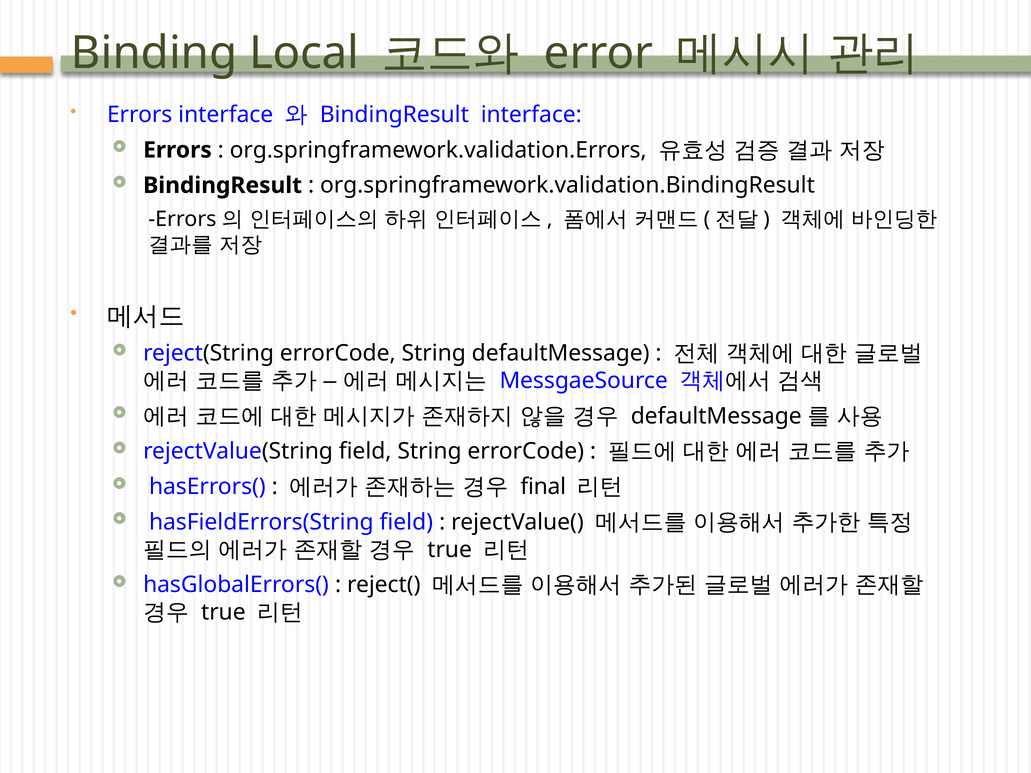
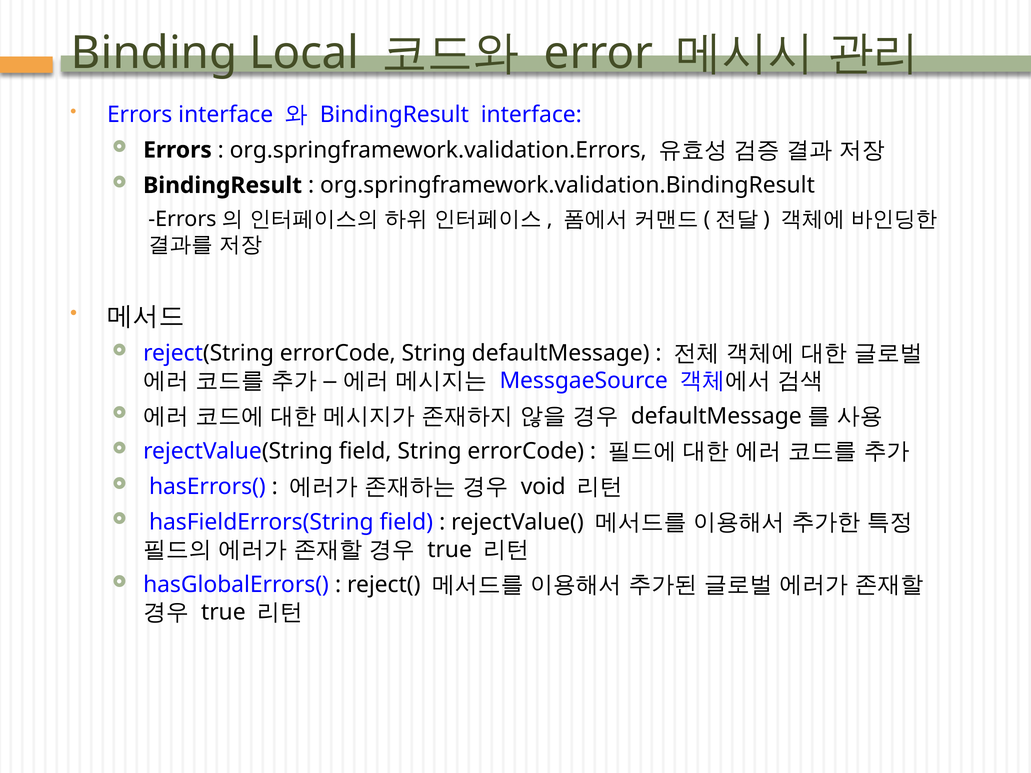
final: final -> void (543, 487)
